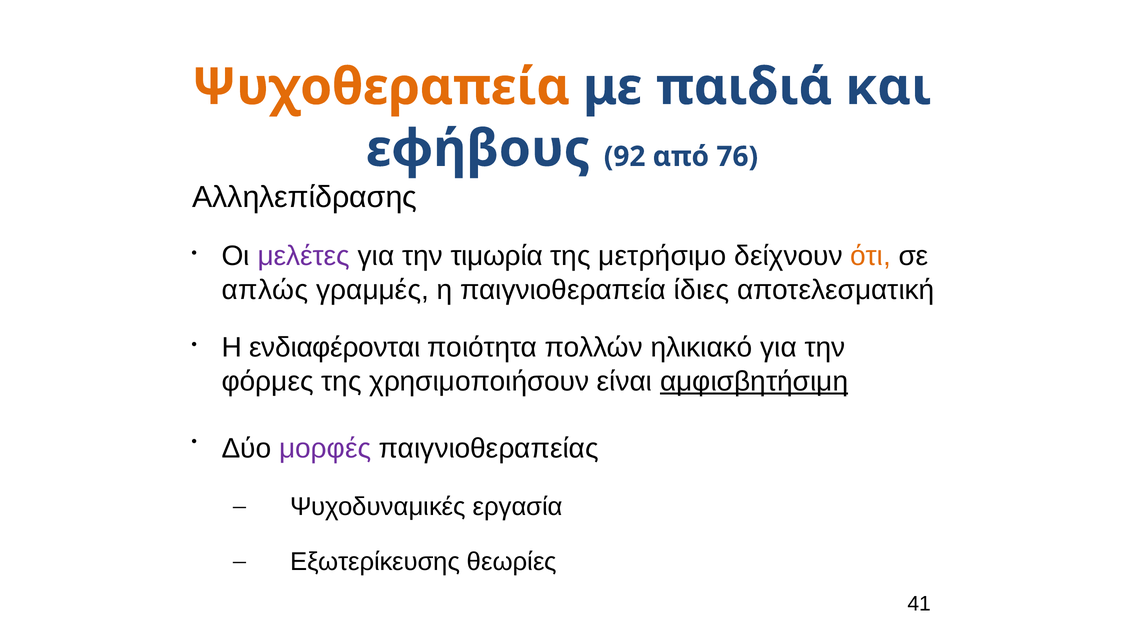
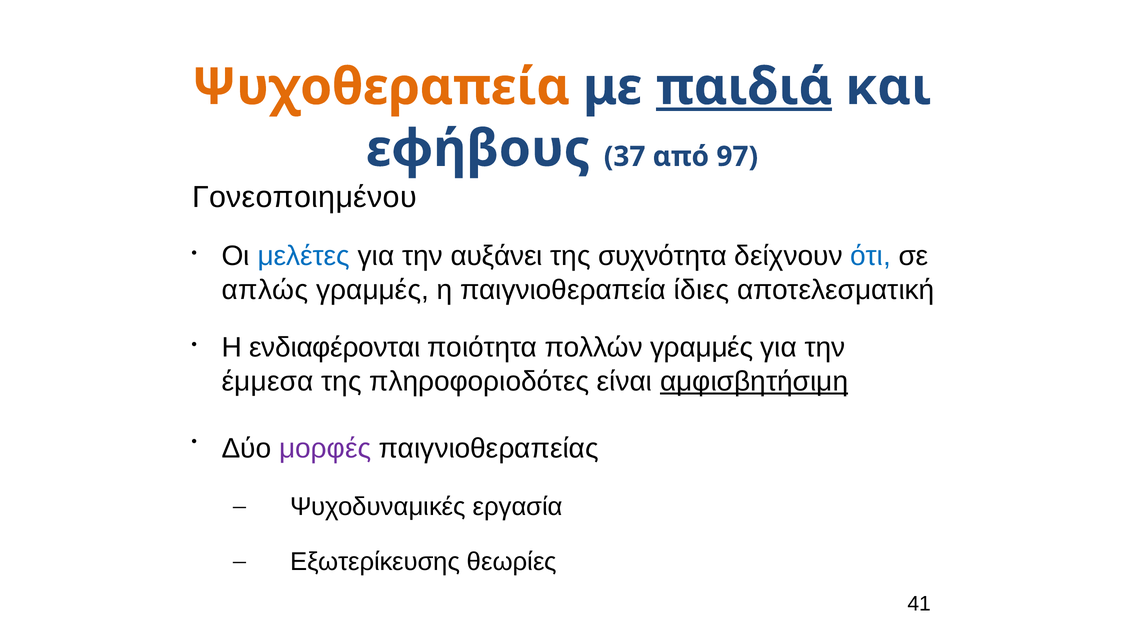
παιδιά underline: none -> present (744, 87)
92: 92 -> 37 (625, 157)
76: 76 -> 97 (737, 157)
Αλληλεπίδρασης: Αλληλεπίδρασης -> Γονεοποιημένου (304, 197)
μελέτες colour: purple -> blue (304, 256)
τιμωρία: τιμωρία -> αυξάνει (497, 256)
μετρήσιμο: μετρήσιμο -> συχνότητα (663, 256)
ότι colour: orange -> blue (871, 256)
πολλών ηλικιακό: ηλικιακό -> γραμμές (702, 348)
φόρμες: φόρμες -> έμμεσα (268, 381)
χρησιμοποιήσουν: χρησιμοποιήσουν -> πληροφοριοδότες (479, 381)
